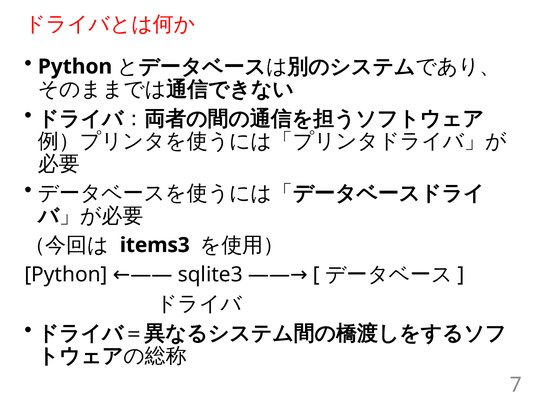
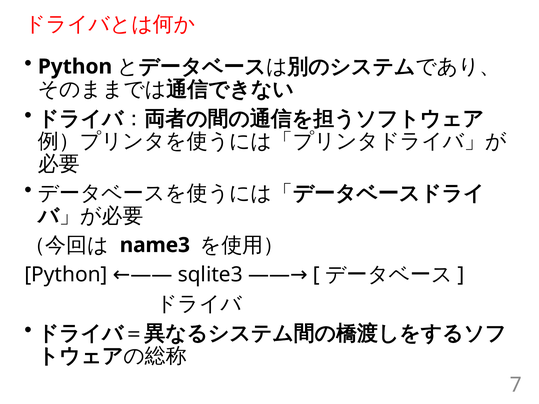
items3: items3 -> name3 (155, 245)
